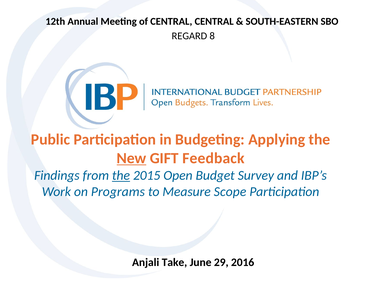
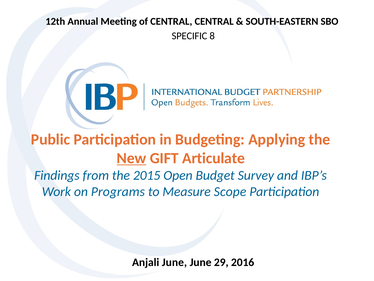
REGARD: REGARD -> SPECIFIC (189, 36)
Feedback: Feedback -> Articulate (214, 158)
the underline: present -> none (121, 175)
Anjali Take: Take -> June (174, 262)
